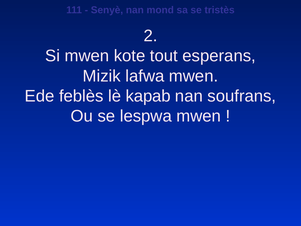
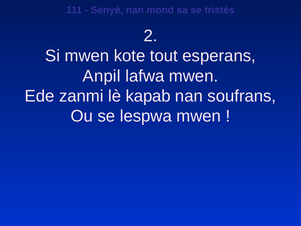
Mizik: Mizik -> Anpil (102, 76)
feblès: feblès -> zanmi (81, 96)
